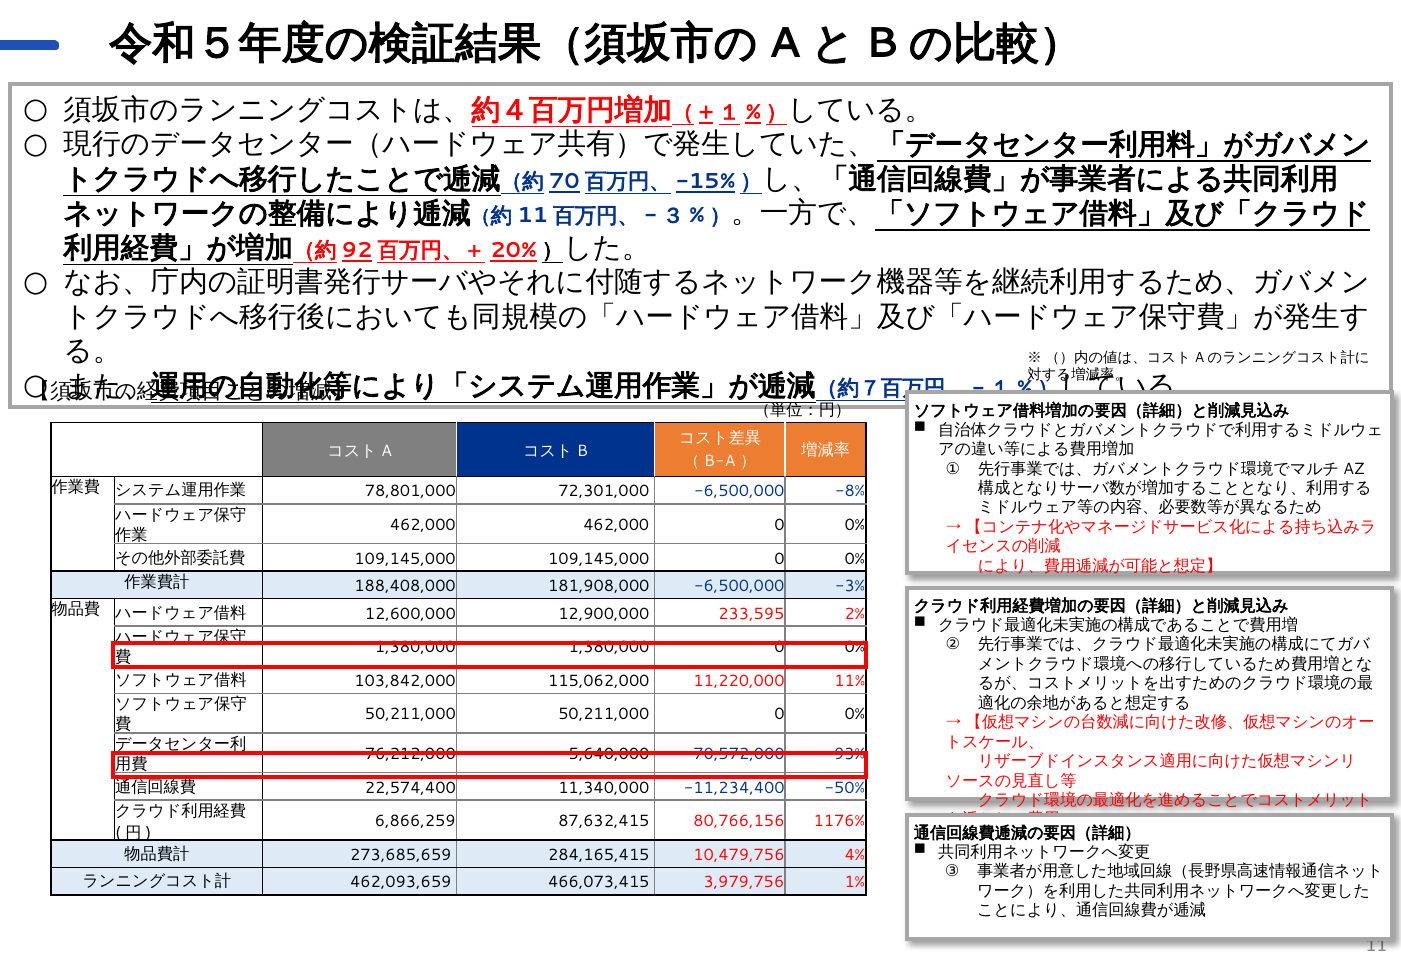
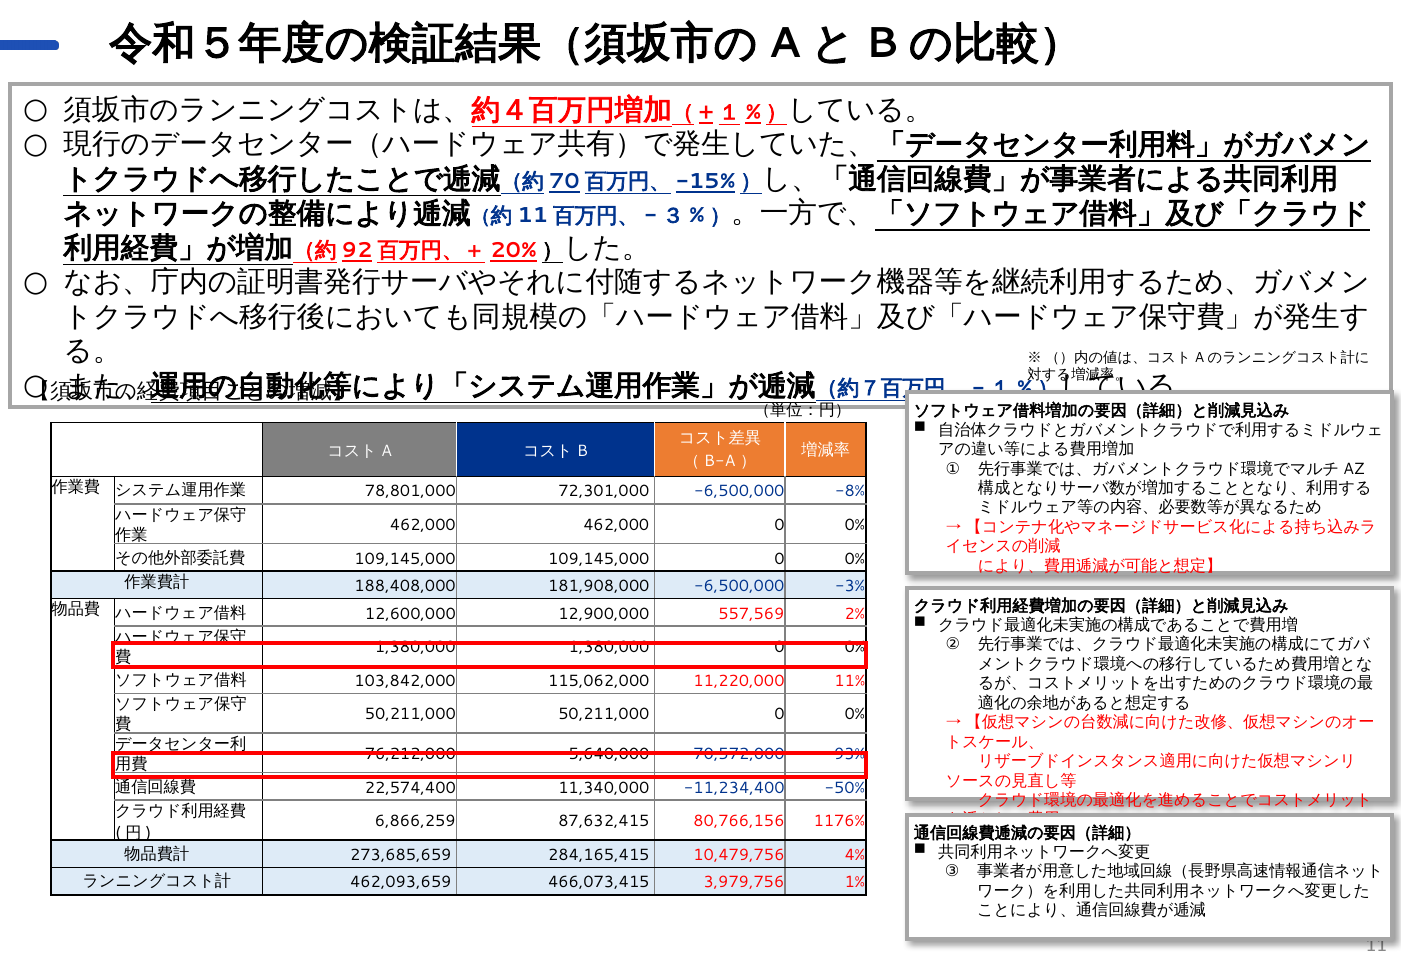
233,595: 233,595 -> 557,569 (751, 614)
